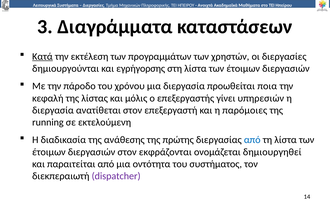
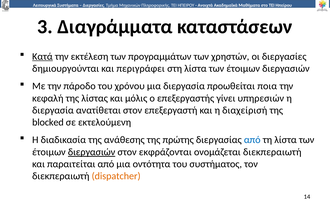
εγρήγορσης: εγρήγορσης -> περιγράφει (141, 69)
παρόμοιες: παρόμοιες -> διαχείρισή (245, 110)
running: running -> blocked (48, 123)
διεργασιών underline: none -> present (92, 152)
ονομάζεται δημιουργηθεί: δημιουργηθεί -> διεκπεραιωτή (272, 152)
dispatcher colour: purple -> orange (116, 176)
